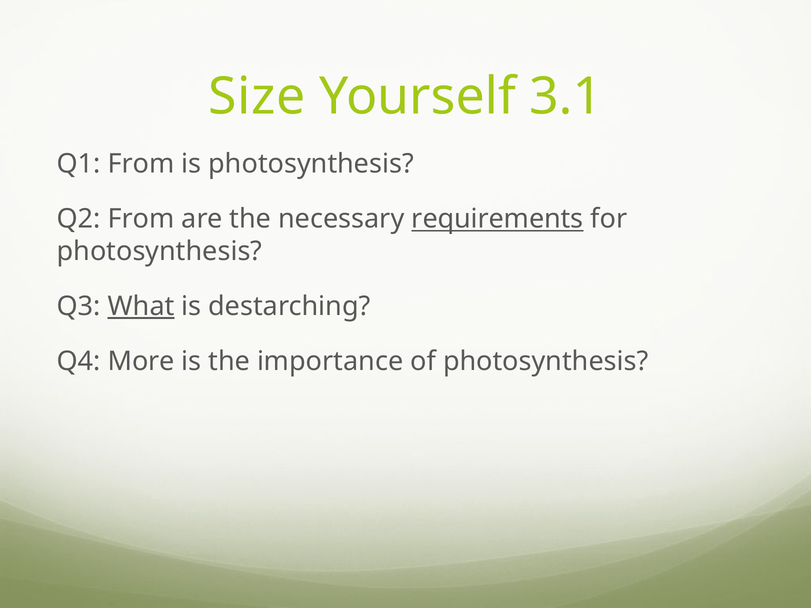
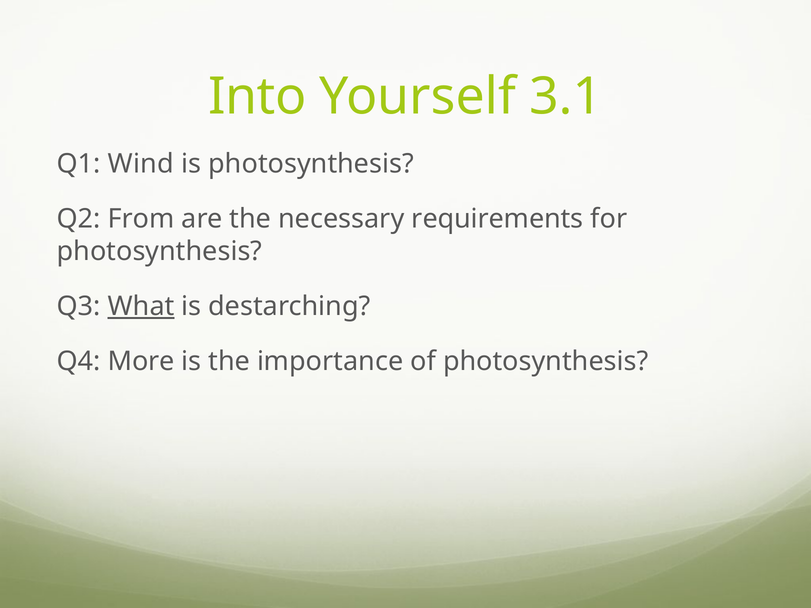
Size: Size -> Into (257, 97)
Q1 From: From -> Wind (141, 164)
requirements underline: present -> none (497, 219)
